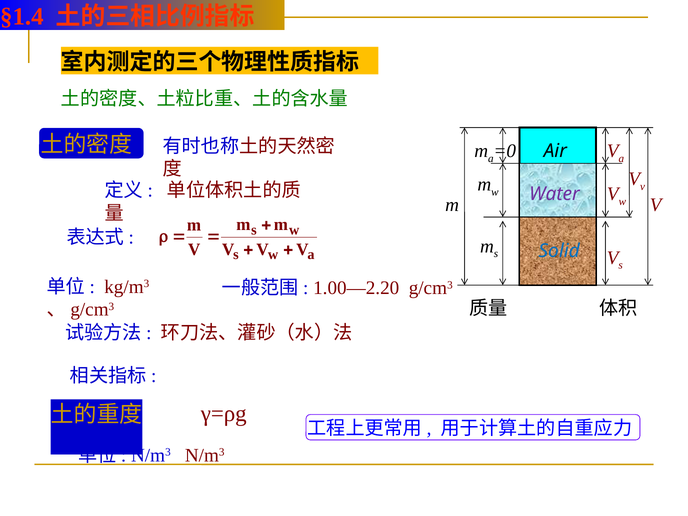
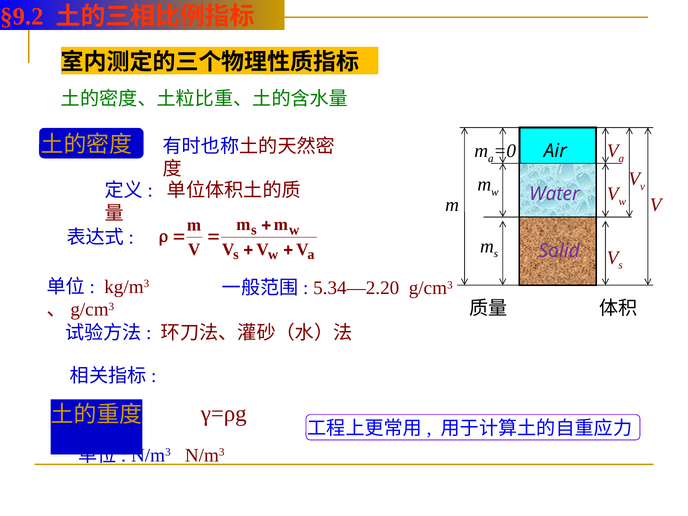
§1.4: §1.4 -> §9.2 (22, 17)
Solid colour: blue -> purple (559, 251)
1.00—2.20: 1.00—2.20 -> 5.34—2.20 (356, 288)
